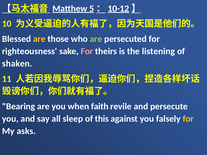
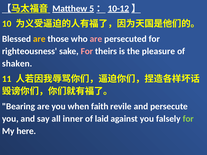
are colour: light green -> pink (96, 39)
listening: listening -> pleasure (158, 51)
sleep: sleep -> inner (73, 119)
this: this -> laid (102, 119)
for colour: yellow -> light green (188, 119)
asks: asks -> here (26, 131)
